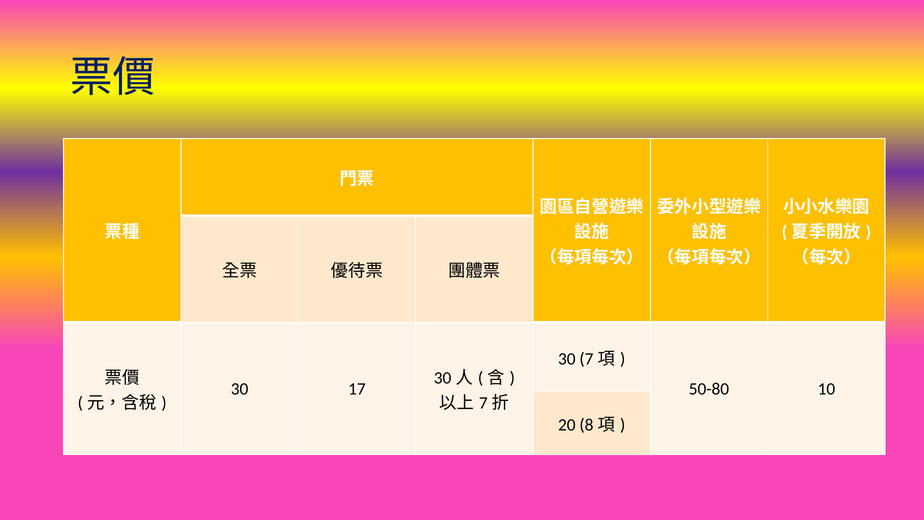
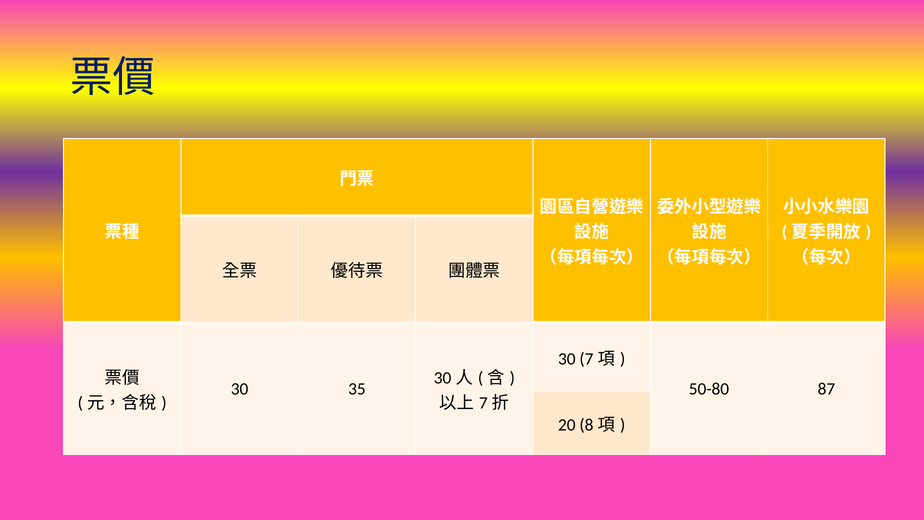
17: 17 -> 35 (357, 389)
10: 10 -> 87 (826, 389)
